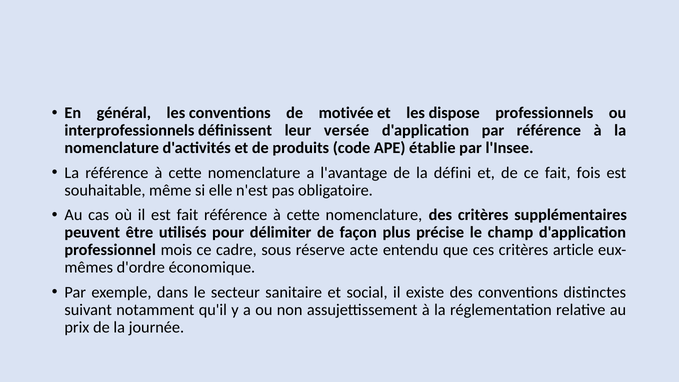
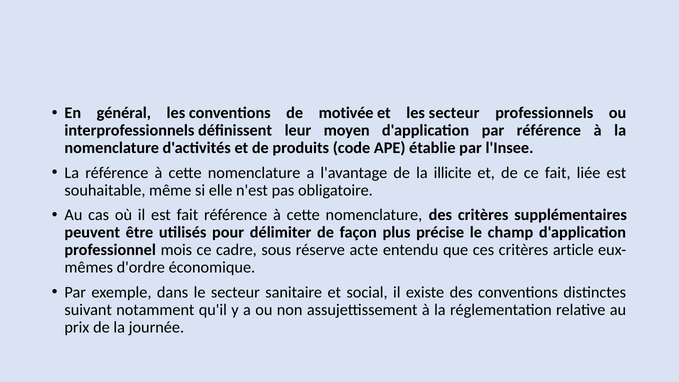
les dispose: dispose -> secteur (454, 113)
versée: versée -> moyen (347, 130)
défini: défini -> illicite (453, 173)
fois: fois -> liée (589, 173)
